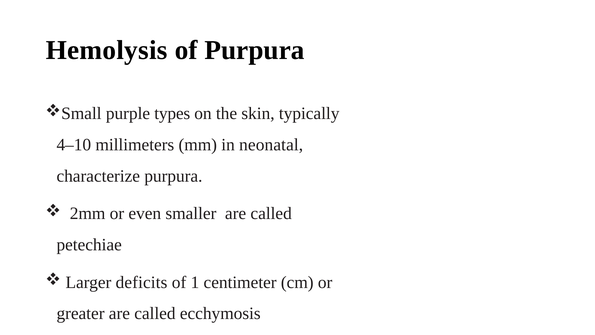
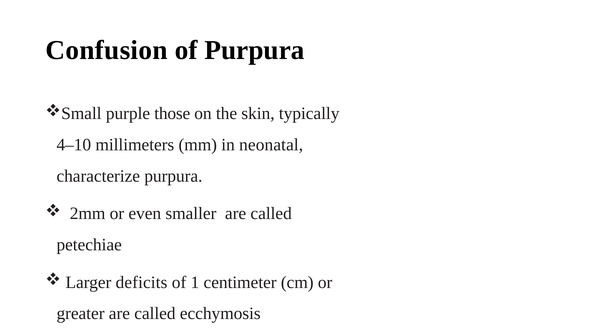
Hemolysis: Hemolysis -> Confusion (107, 50)
types: types -> those (172, 113)
